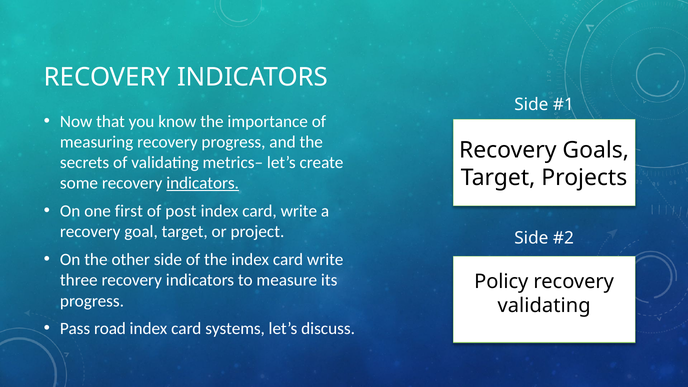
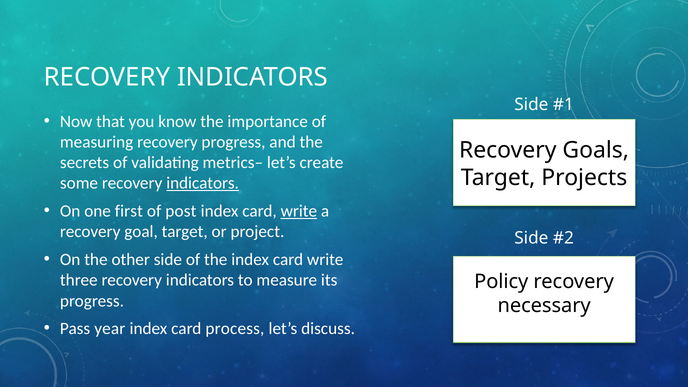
write underline: none -> present (299, 211)
validating: validating -> necessary (544, 306)
road: road -> year (110, 329)
systems: systems -> process (235, 329)
